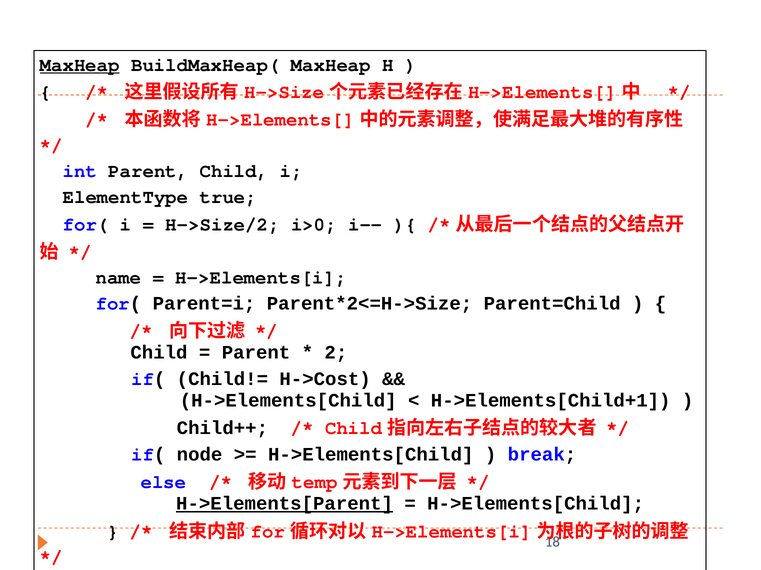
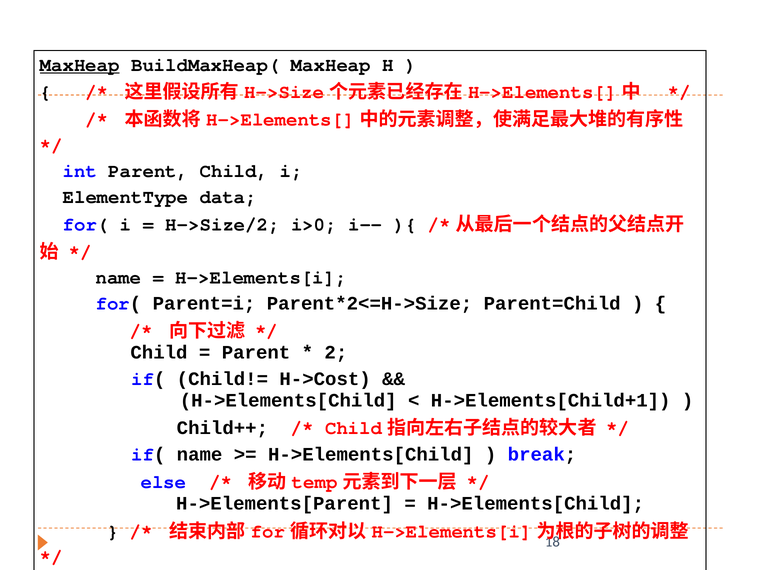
true: true -> data (228, 197)
if( node: node -> name (200, 455)
H->Elements[Parent underline: present -> none (285, 504)
